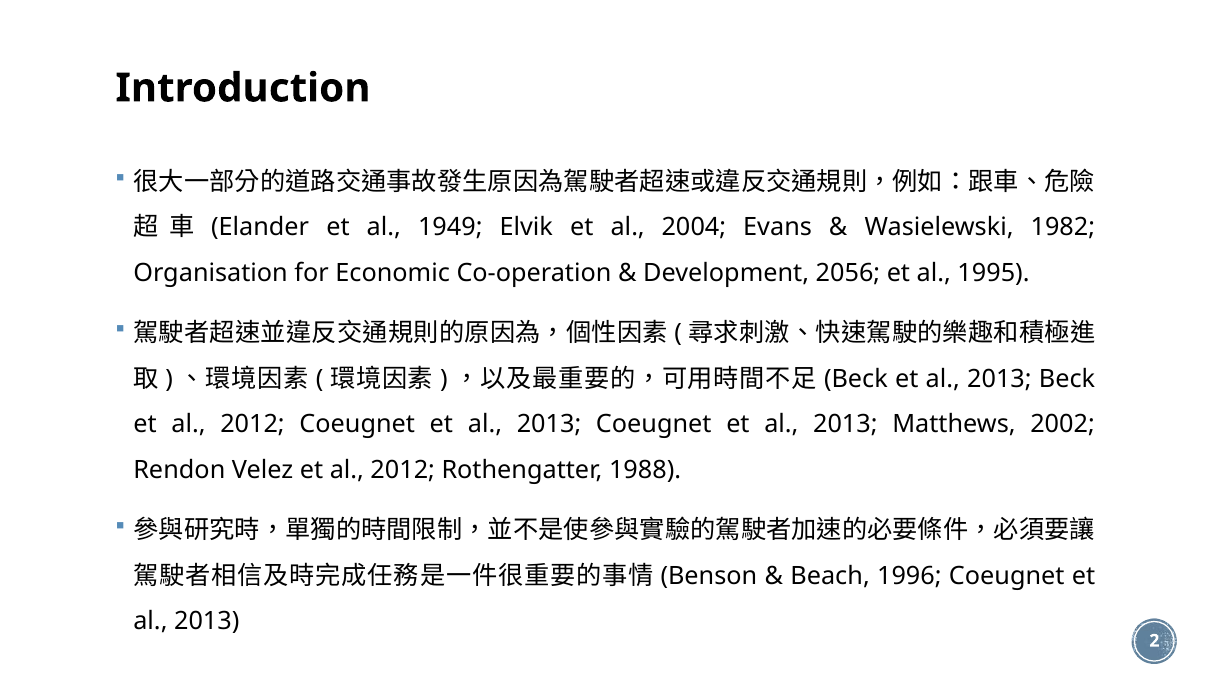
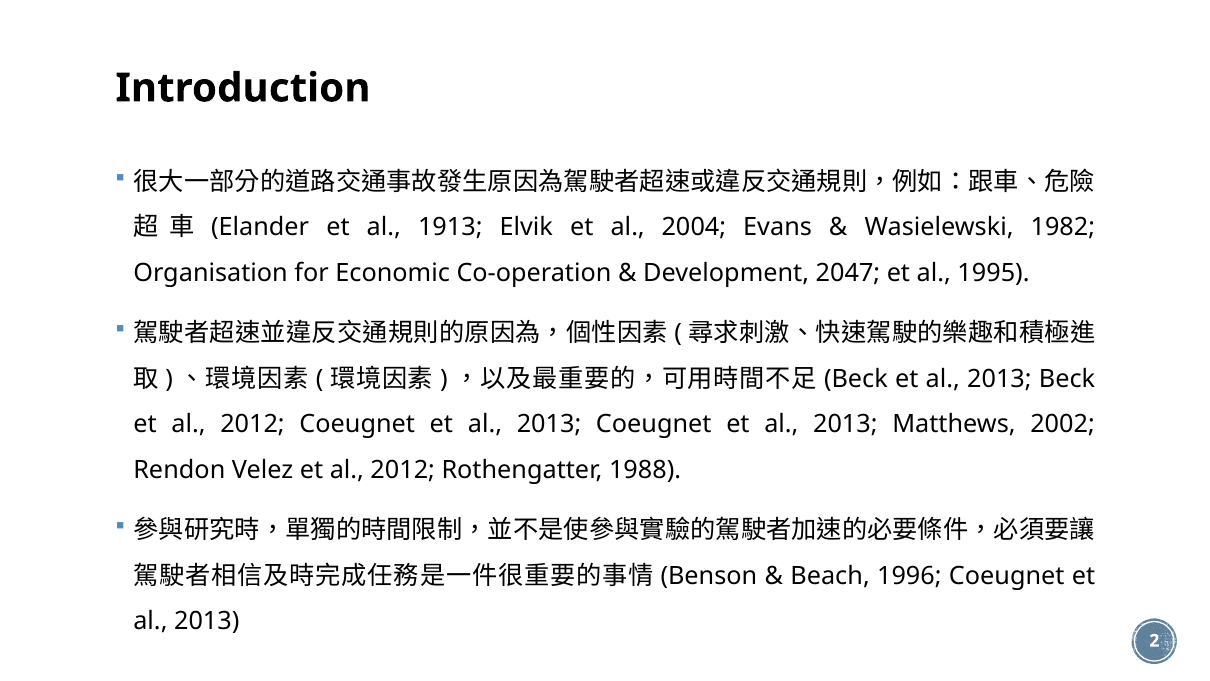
1949: 1949 -> 1913 (450, 227)
2056: 2056 -> 2047 (848, 273)
